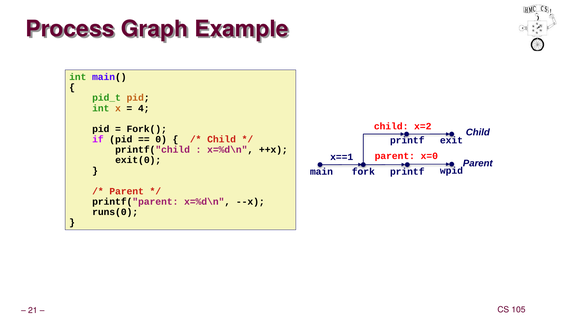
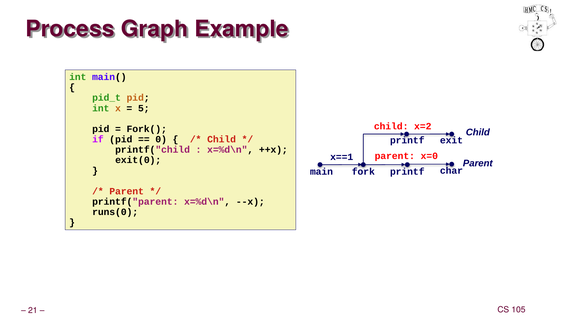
4: 4 -> 5 (144, 108)
wpid: wpid -> char (451, 170)
